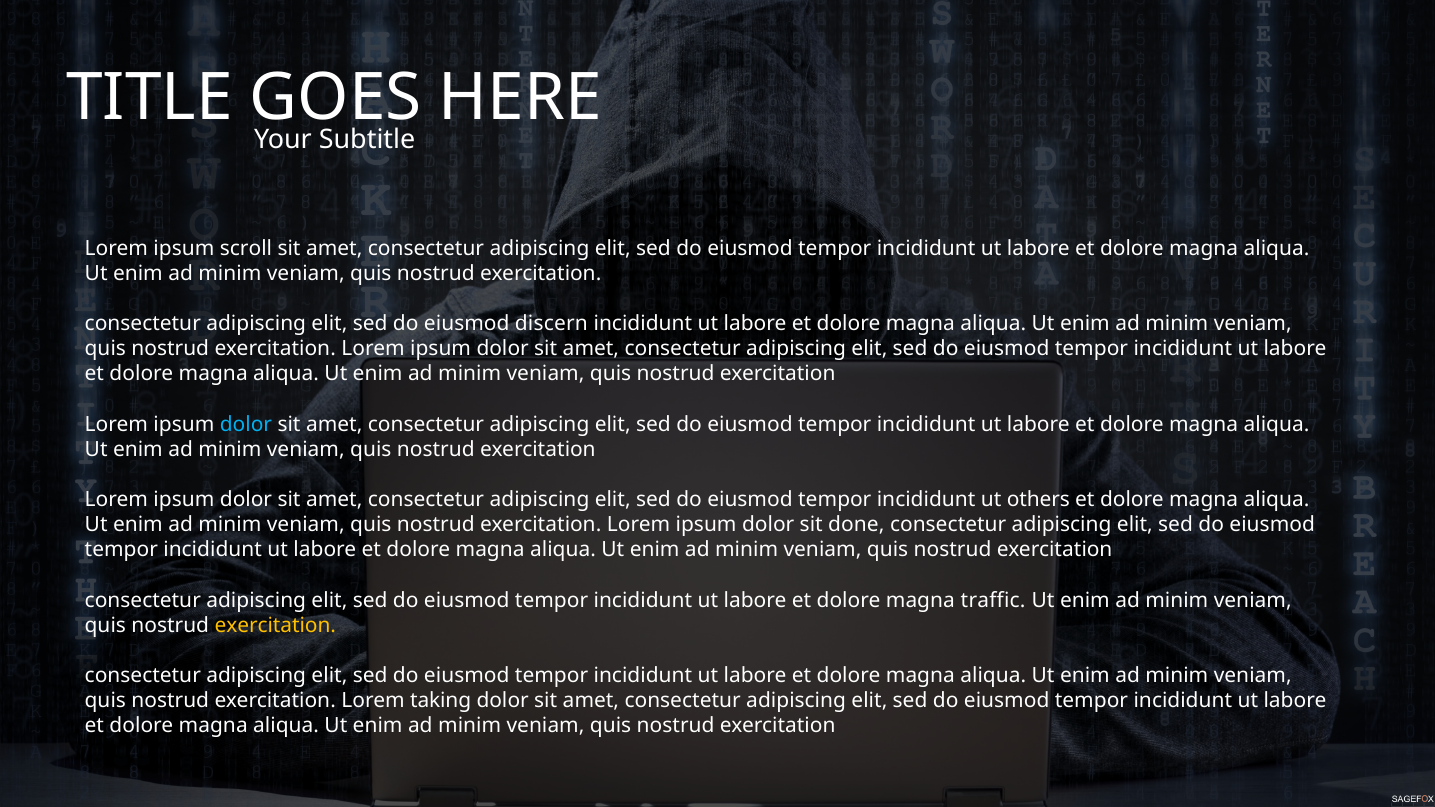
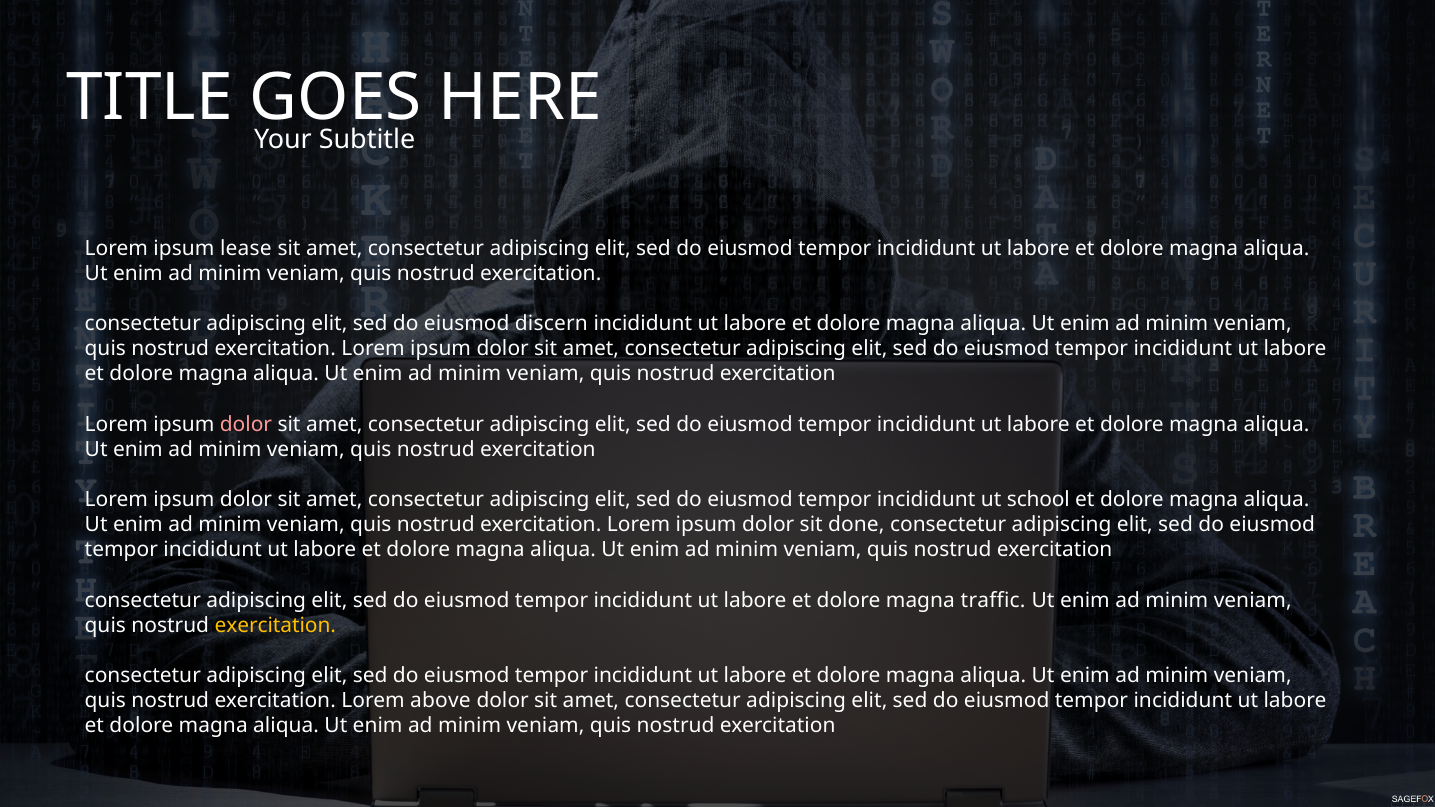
scroll: scroll -> lease (246, 248)
dolor colour: light blue -> pink (246, 424)
others: others -> school (1038, 500)
taking: taking -> above (440, 701)
